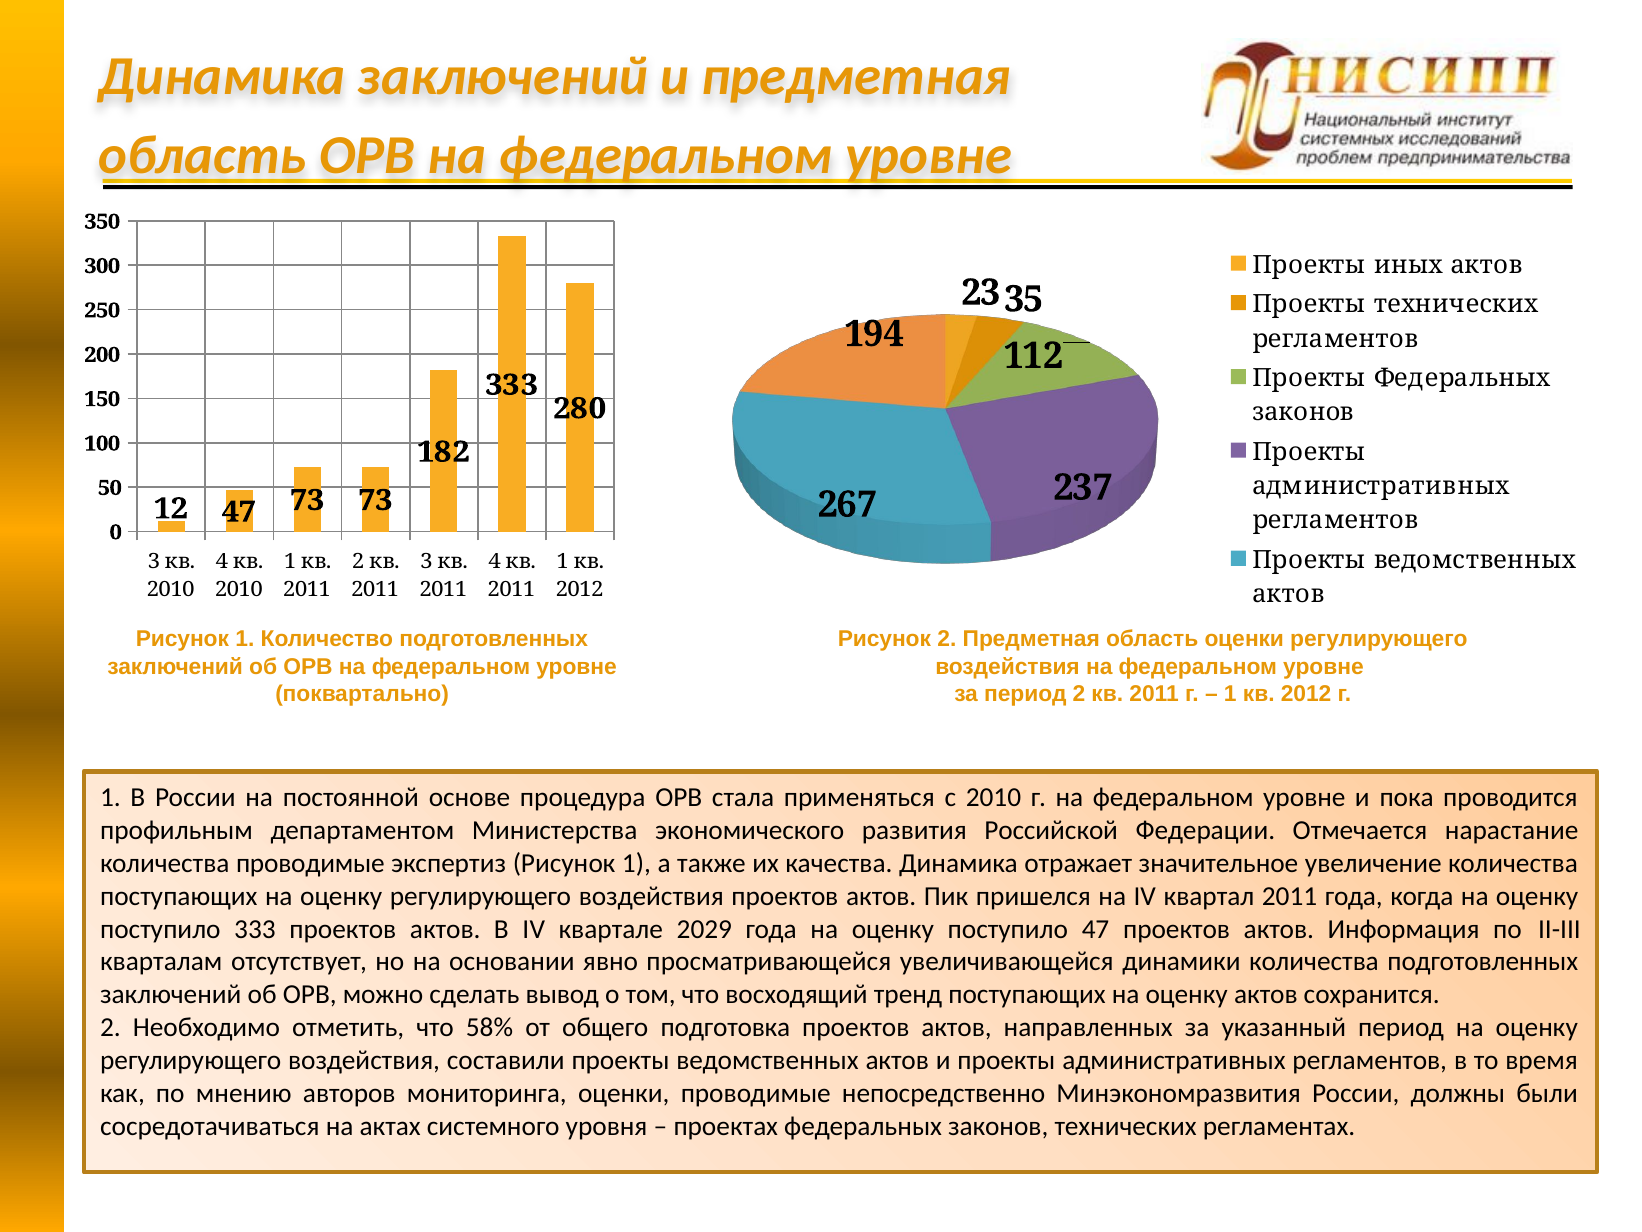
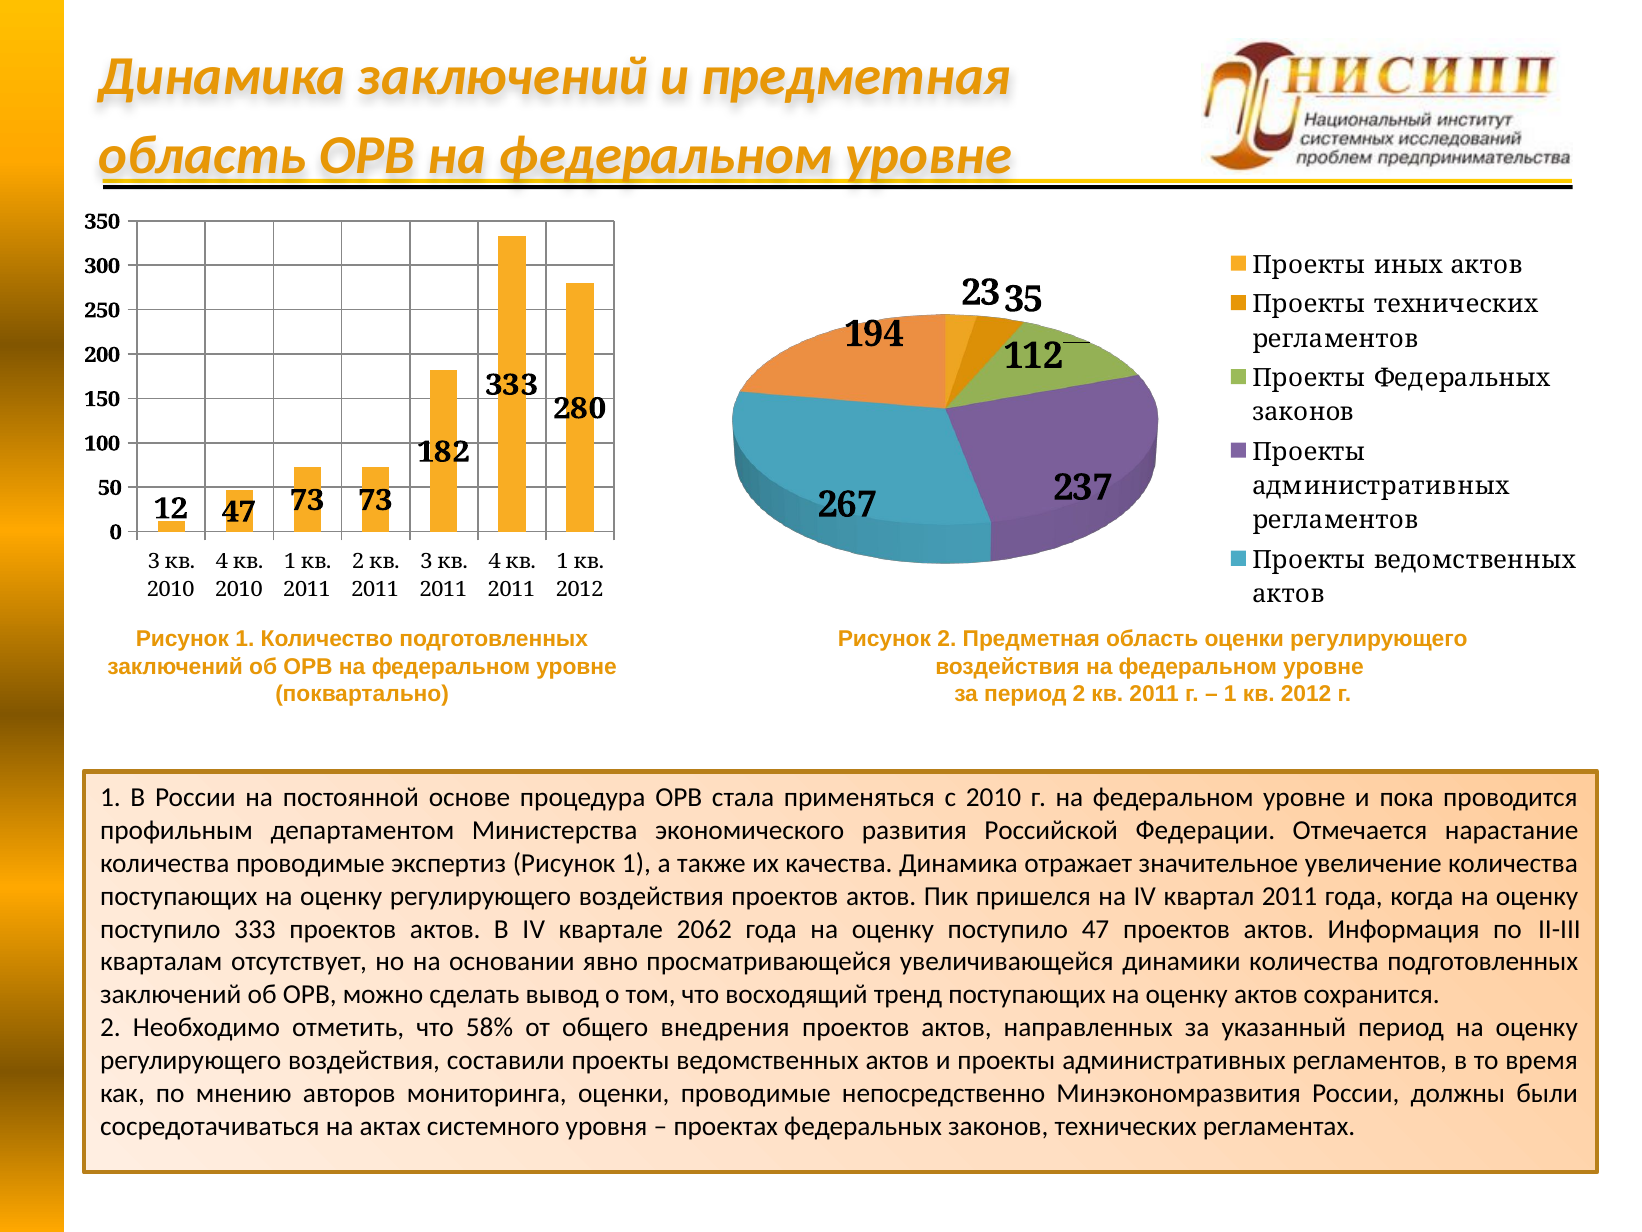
2029: 2029 -> 2062 (704, 929)
подготовка: подготовка -> внедрения (725, 1027)
